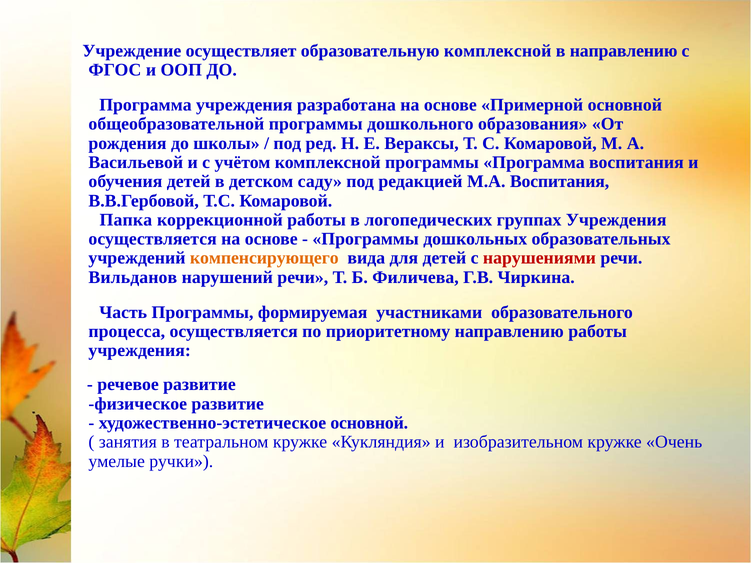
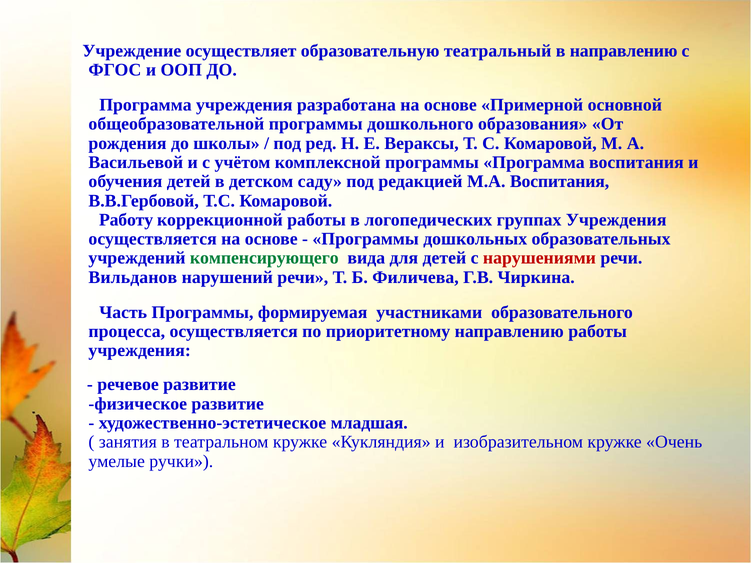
образовательную комплексной: комплексной -> театральный (498, 51)
Папка: Папка -> Работу (126, 220)
компенсирующего colour: orange -> green (264, 258)
художественно-эстетическое основной: основной -> младшая (369, 423)
